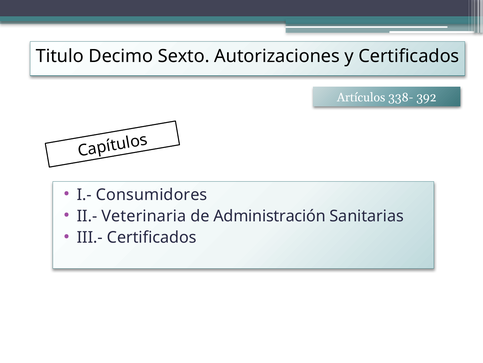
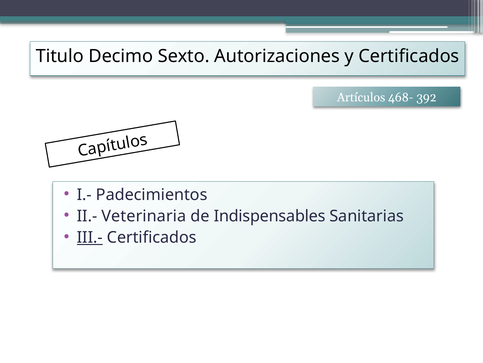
338-: 338- -> 468- (401, 97)
Consumidores: Consumidores -> Padecimientos (152, 194)
Administración: Administración -> Indispensables (270, 216)
III.- underline: none -> present (90, 237)
